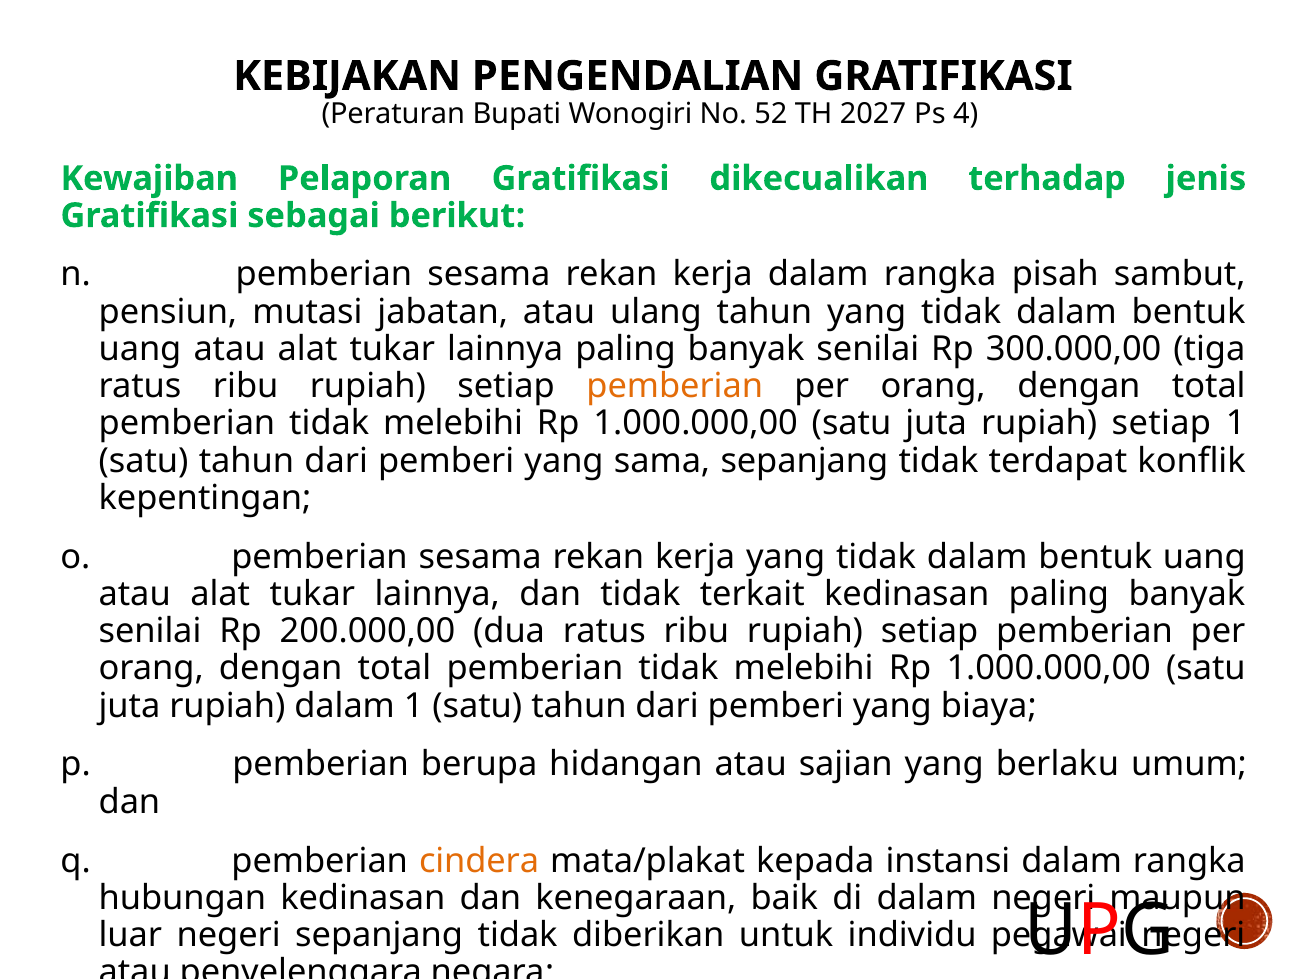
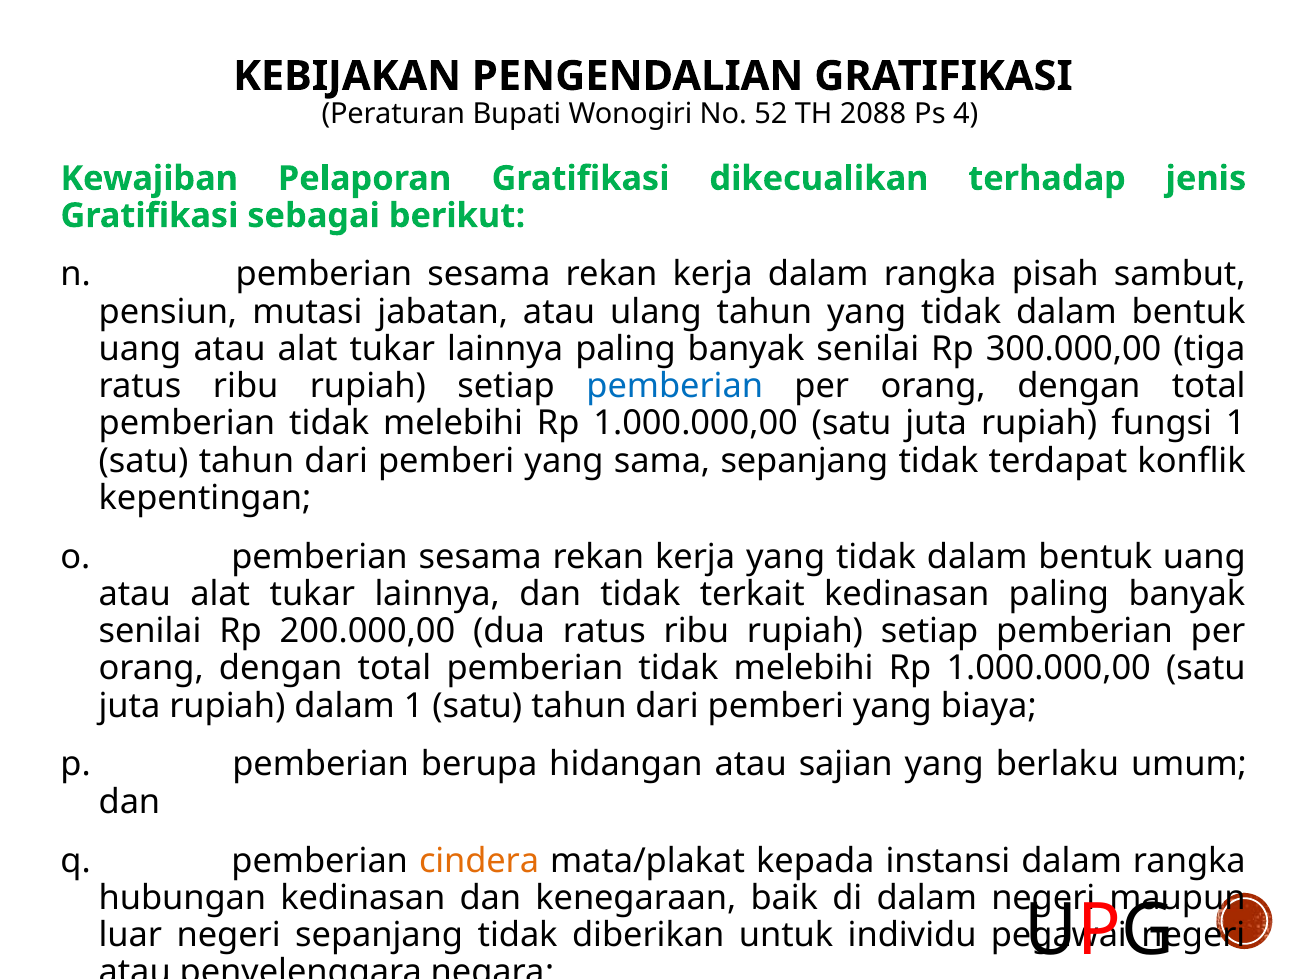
2027: 2027 -> 2088 (873, 114)
pemberian colour: orange -> blue (675, 386)
juta rupiah setiap: setiap -> fungsi (1162, 423)
